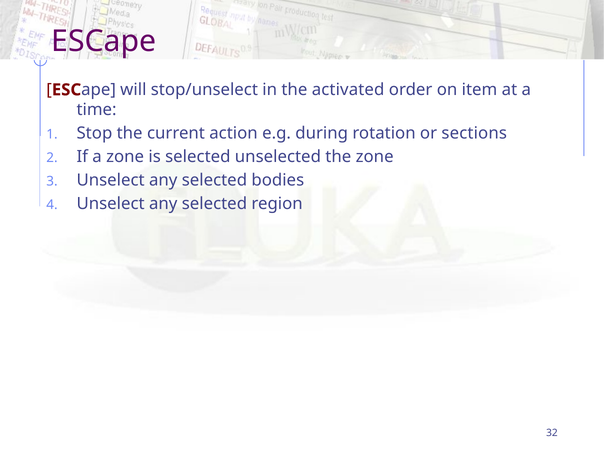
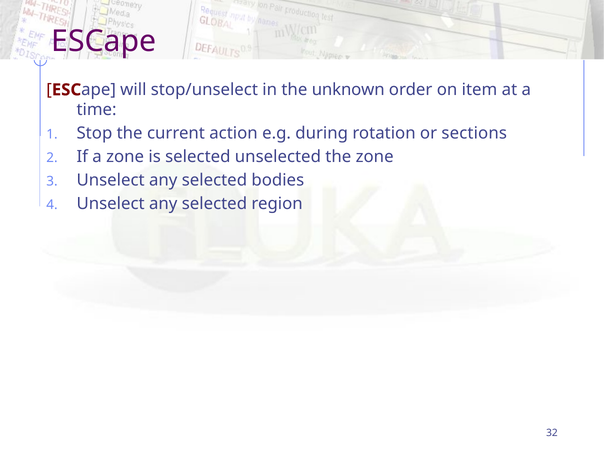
activated: activated -> unknown (348, 90)
